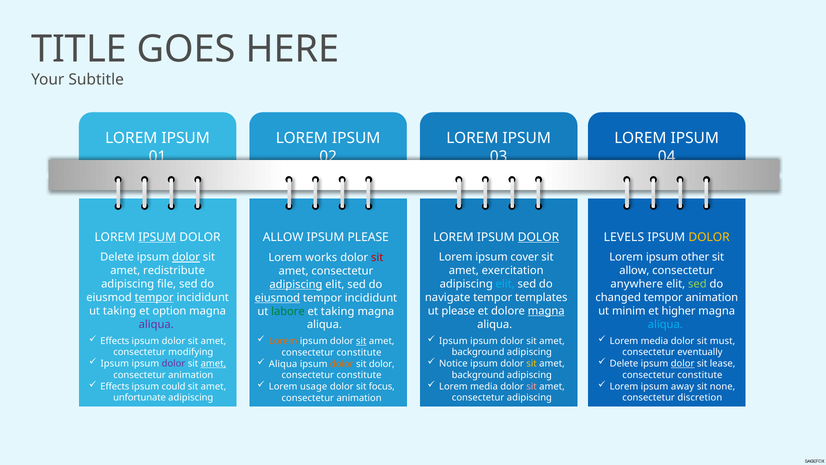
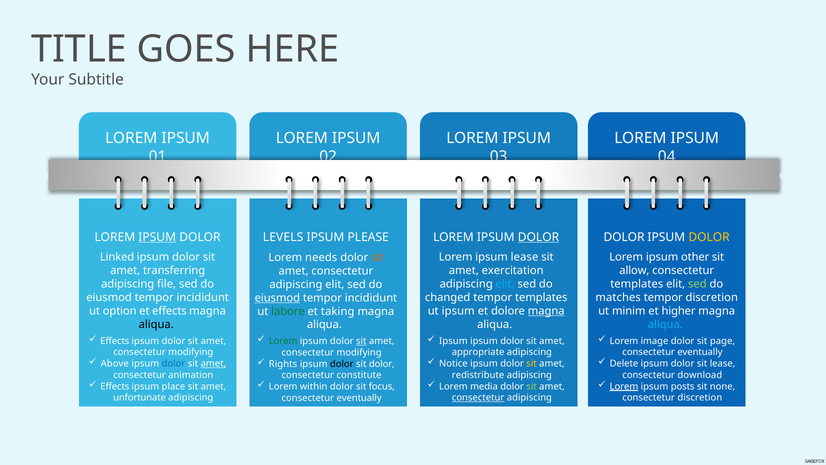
LEVELS: LEVELS -> DOLOR (624, 237)
ALLOW: ALLOW -> LEVELS (283, 237)
Delete: Delete -> Linked (117, 257)
dolor underline: present -> none (186, 257)
ipsum cover: cover -> lease (525, 257)
works: works -> needs (321, 257)
sit colour: red -> orange (377, 257)
redistribute: redistribute -> transferring (174, 270)
anywhere: anywhere -> templates (637, 284)
adipiscing underline: present -> none (296, 284)
tempor underline: present -> none (154, 297)
navigate: navigate -> changed (448, 297)
changed: changed -> matches (618, 297)
tempor animation: animation -> discretion (712, 297)
ut taking: taking -> option (120, 311)
et option: option -> effects (169, 311)
ut please: please -> ipsum (458, 311)
aliqua colour: purple -> black (156, 324)
media: media -> image (655, 341)
must: must -> page (722, 341)
Lorem colour: orange -> green (283, 341)
background: background -> appropriate (478, 352)
constitute: constitute -> modifying (359, 352)
Ipsum: Ipsum -> Above (115, 363)
dolor colour: purple -> blue (173, 363)
dolor underline: present -> none (683, 363)
Aliqua: Aliqua -> Rights (283, 364)
dolor colour: orange -> black (342, 364)
background: background -> redistribute (478, 375)
constitute: constitute -> download (700, 375)
could: could -> place (173, 386)
sit colour: pink -> light green (532, 386)
Lorem underline: none -> present (624, 386)
away: away -> posts (683, 386)
usage: usage -> within (314, 386)
consectetur underline: none -> present (478, 397)
animation: animation -> eventually (359, 398)
